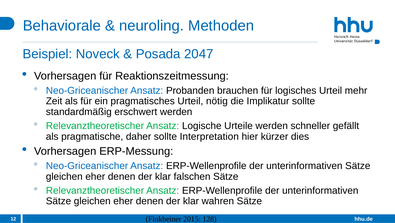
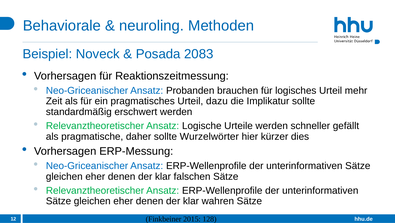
2047: 2047 -> 2083 (199, 54)
nötig: nötig -> dazu (217, 101)
Interpretation: Interpretation -> Wurzelwörter (209, 136)
